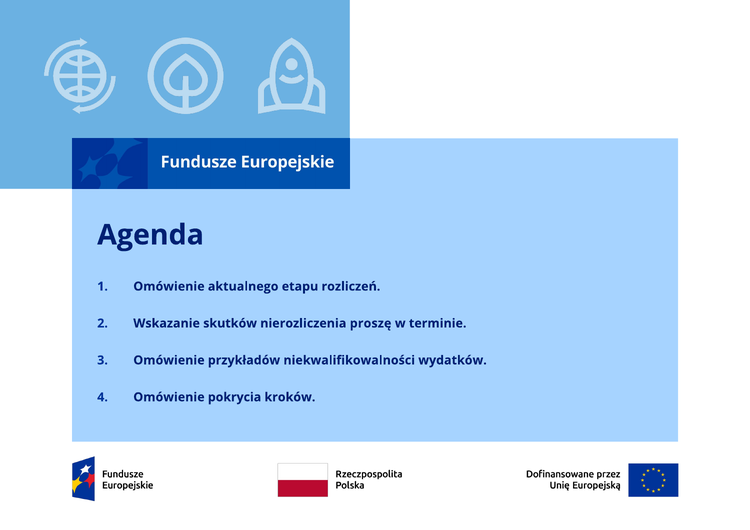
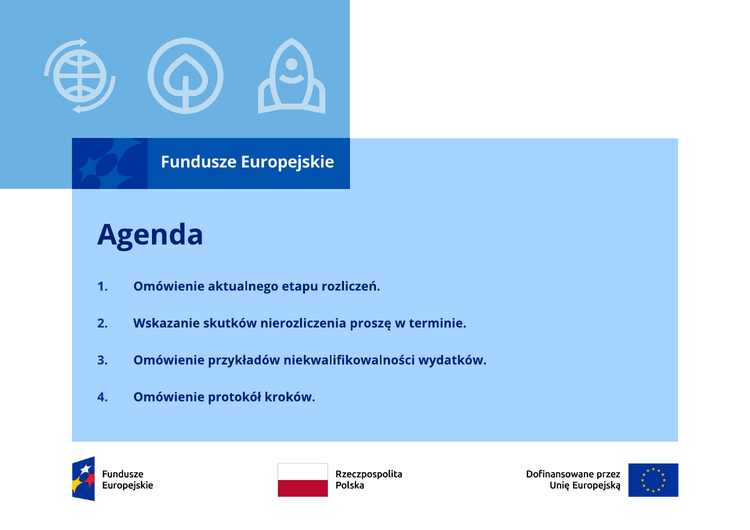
pokrycia: pokrycia -> protokół (234, 397)
